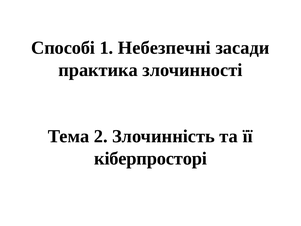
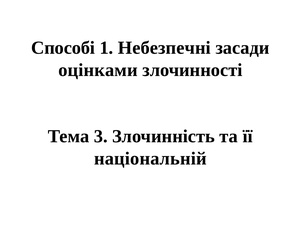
практика: практика -> оцінками (98, 70)
2: 2 -> 3 (101, 136)
кіберпросторі: кіберпросторі -> національній (150, 158)
